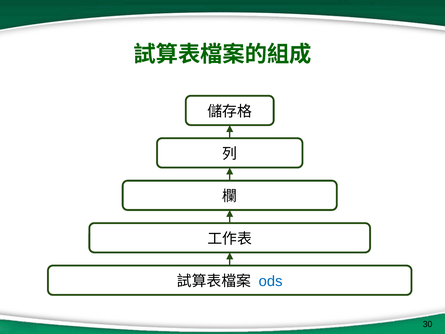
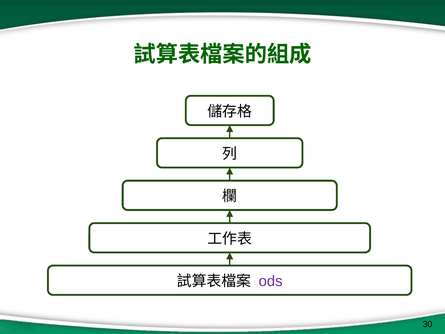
ods colour: blue -> purple (271, 281)
